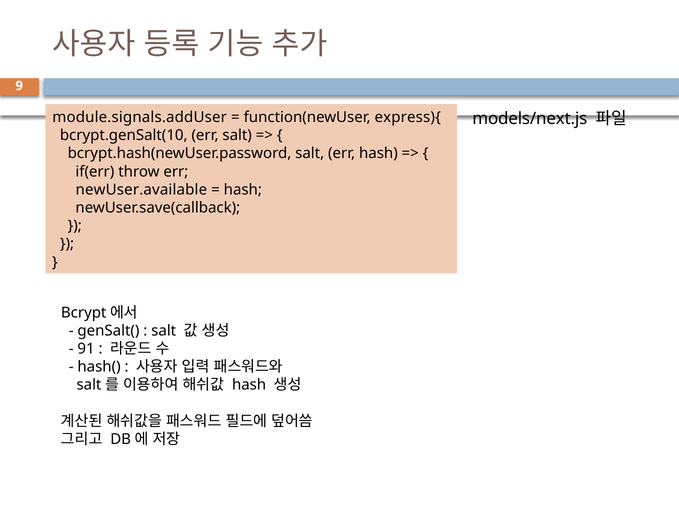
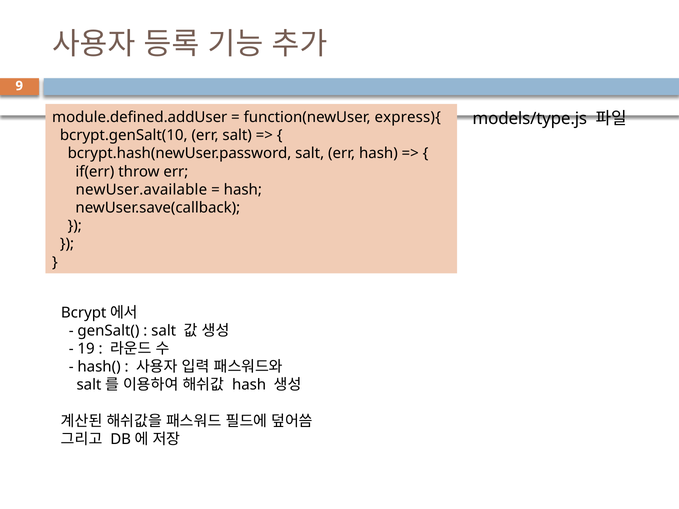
module.signals.addUser: module.signals.addUser -> module.defined.addUser (140, 117)
models/next.js: models/next.js -> models/type.js (530, 119)
91: 91 -> 19 (86, 349)
